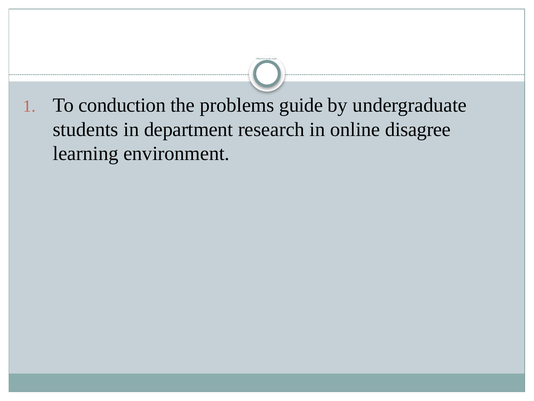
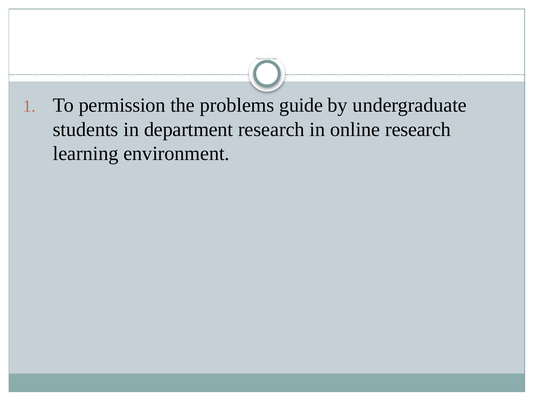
conduction: conduction -> permission (122, 105)
online disagree: disagree -> research (418, 129)
